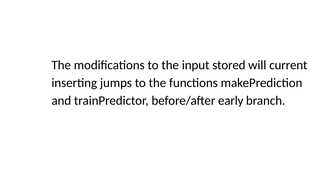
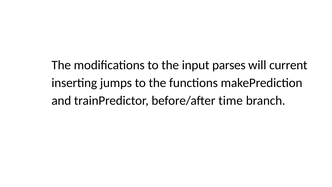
stored: stored -> parses (229, 65)
early: early -> time (231, 101)
